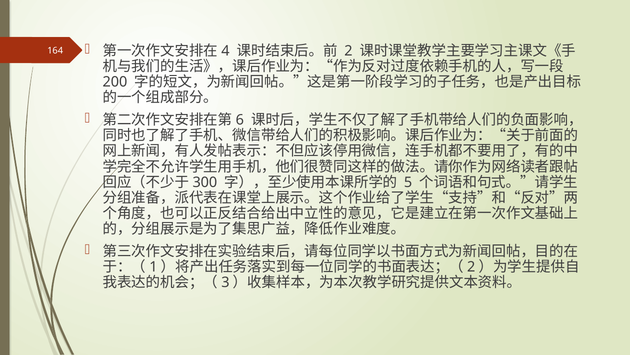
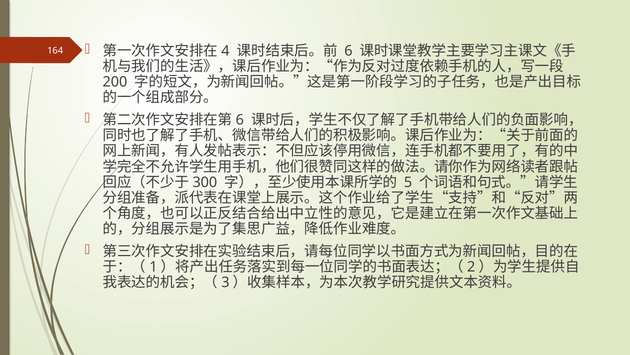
2: 2 -> 6 (348, 51)
